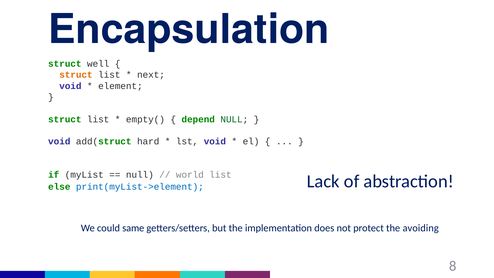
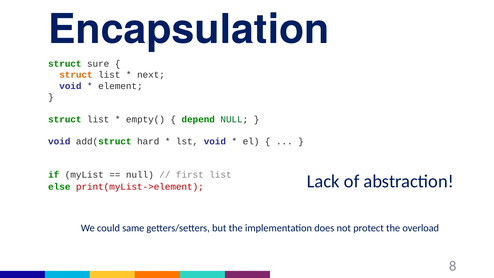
well: well -> sure (98, 64)
world: world -> first (190, 175)
print(myList->element colour: blue -> red (140, 187)
avoiding: avoiding -> overload (421, 228)
